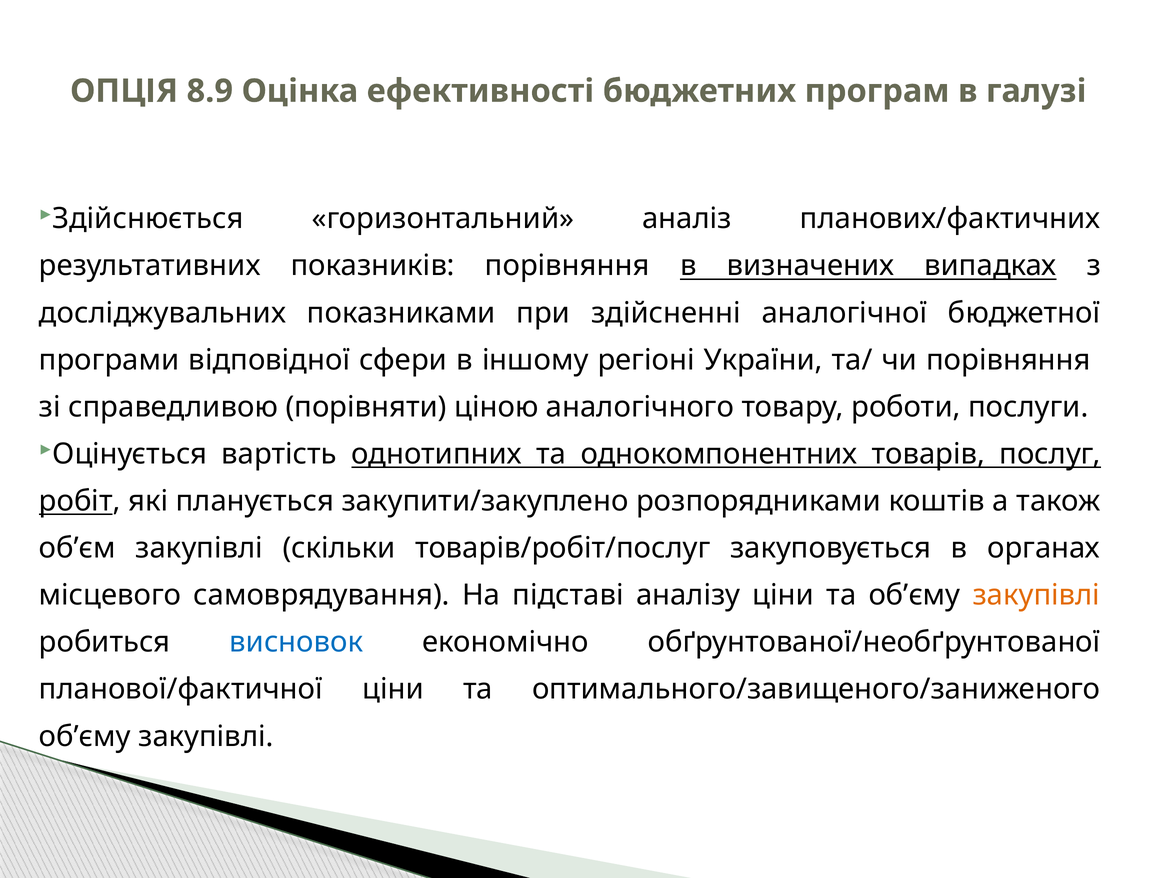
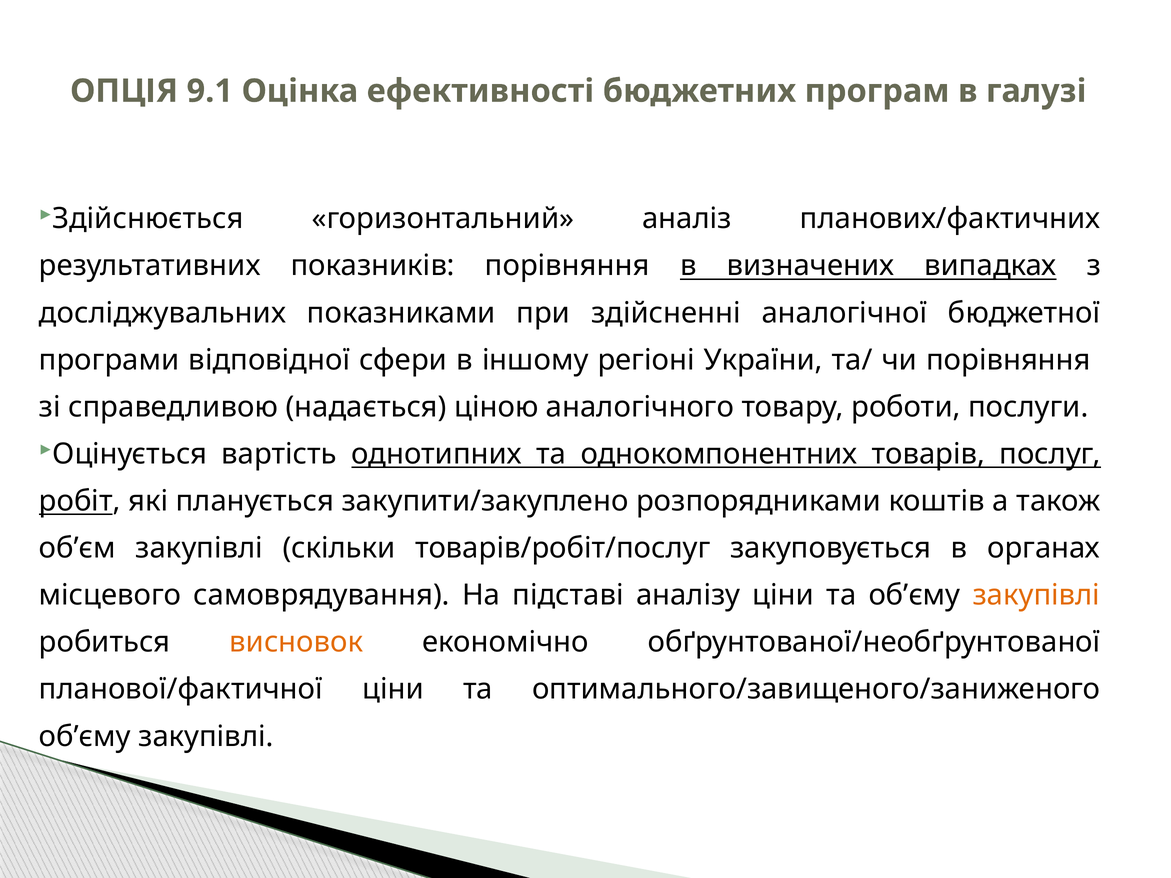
8.9: 8.9 -> 9.1 (210, 91)
порівняти: порівняти -> надається (366, 407)
висновок colour: blue -> orange (296, 642)
